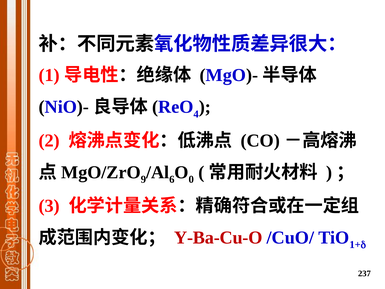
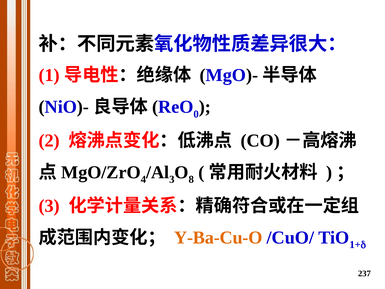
4: 4 -> 0 (196, 114)
9: 9 -> 4 (143, 179)
6: 6 -> 3 (172, 179)
0: 0 -> 8 (191, 179)
Y-Ba-Cu-O colour: red -> orange (218, 237)
